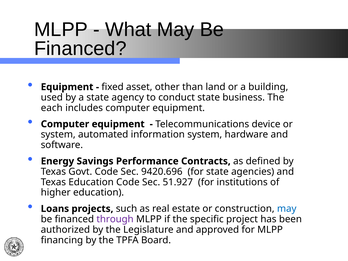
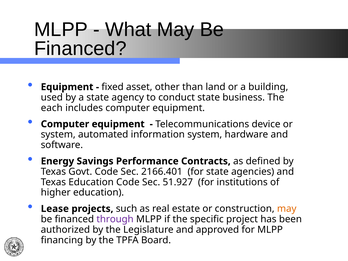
9420.696: 9420.696 -> 2166.401 (162, 172)
Loans: Loans -> Lease (55, 209)
may colour: blue -> orange (287, 209)
